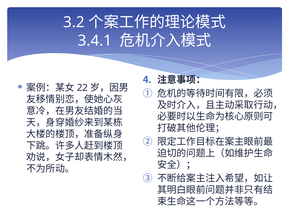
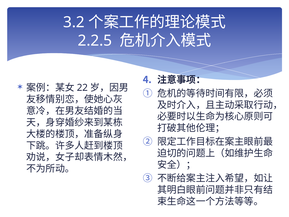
3.4.1: 3.4.1 -> 2.2.5 (95, 41)
